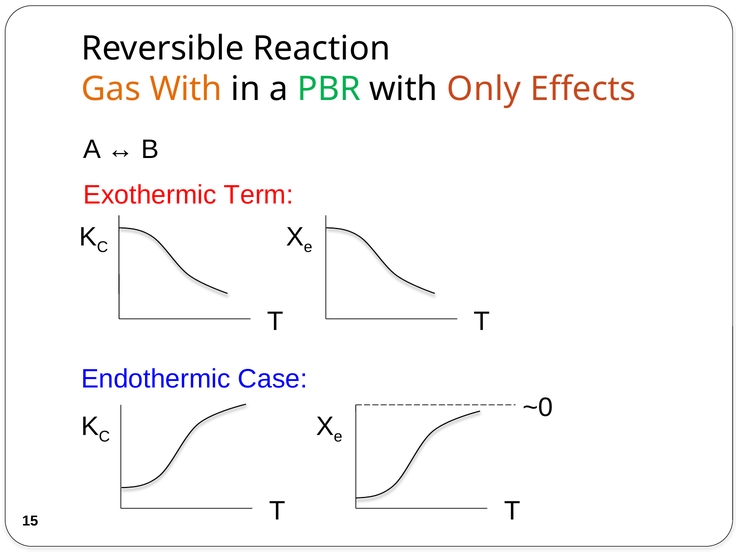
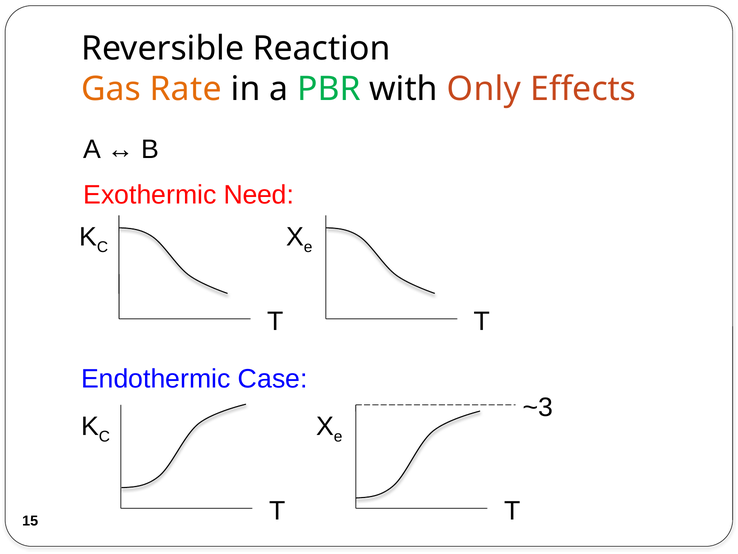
Gas With: With -> Rate (186, 89)
Term: Term -> Need (259, 195)
~0: ~0 -> ~3 (538, 407)
